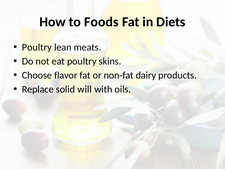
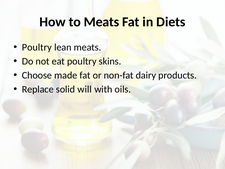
to Foods: Foods -> Meats (101, 22)
flavor: flavor -> made (66, 75)
